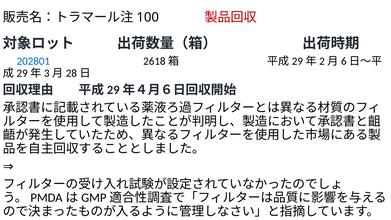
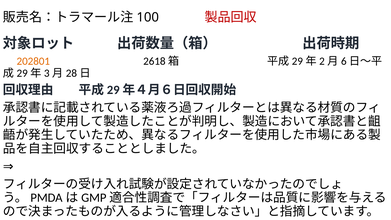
202801 colour: blue -> orange (33, 61)
